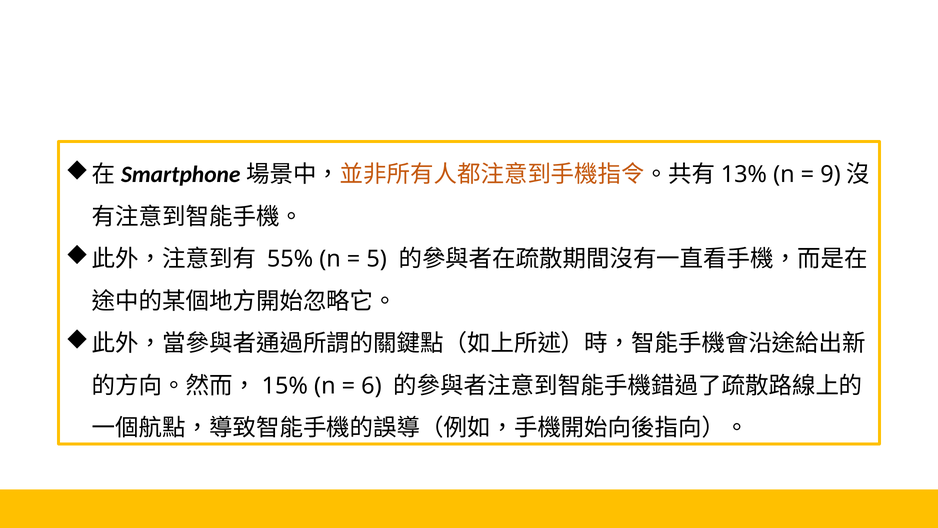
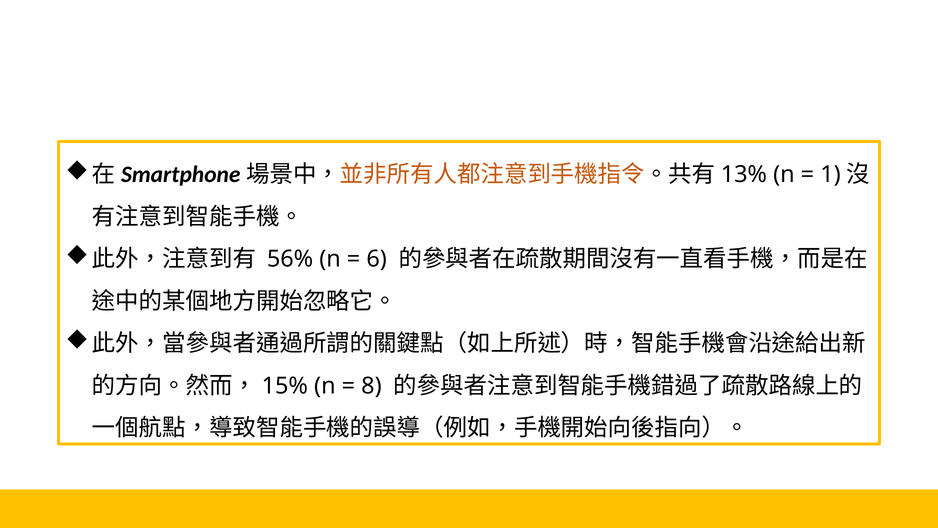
9: 9 -> 1 (831, 175)
55%: 55% -> 56% (290, 259)
5: 5 -> 6 (377, 259)
6: 6 -> 8 (371, 386)
